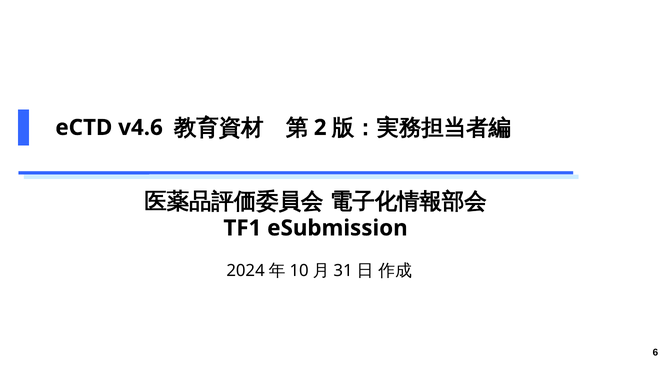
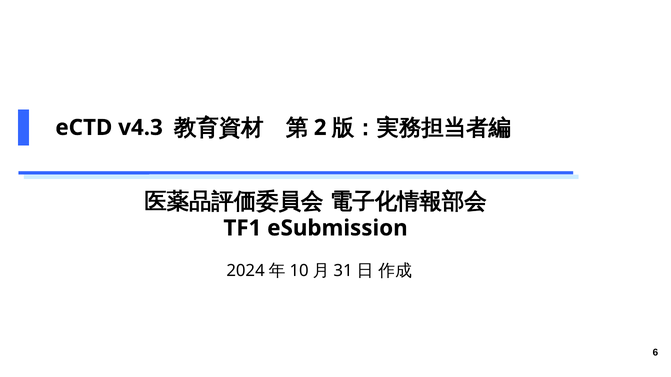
v4.6: v4.6 -> v4.3 (141, 128)
